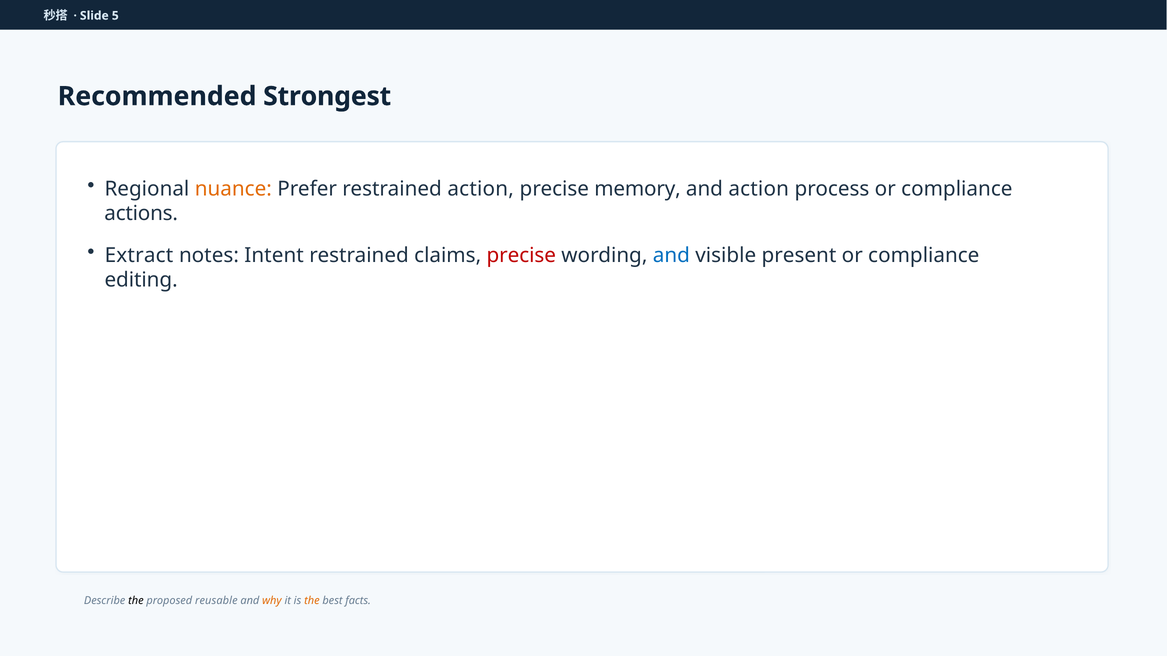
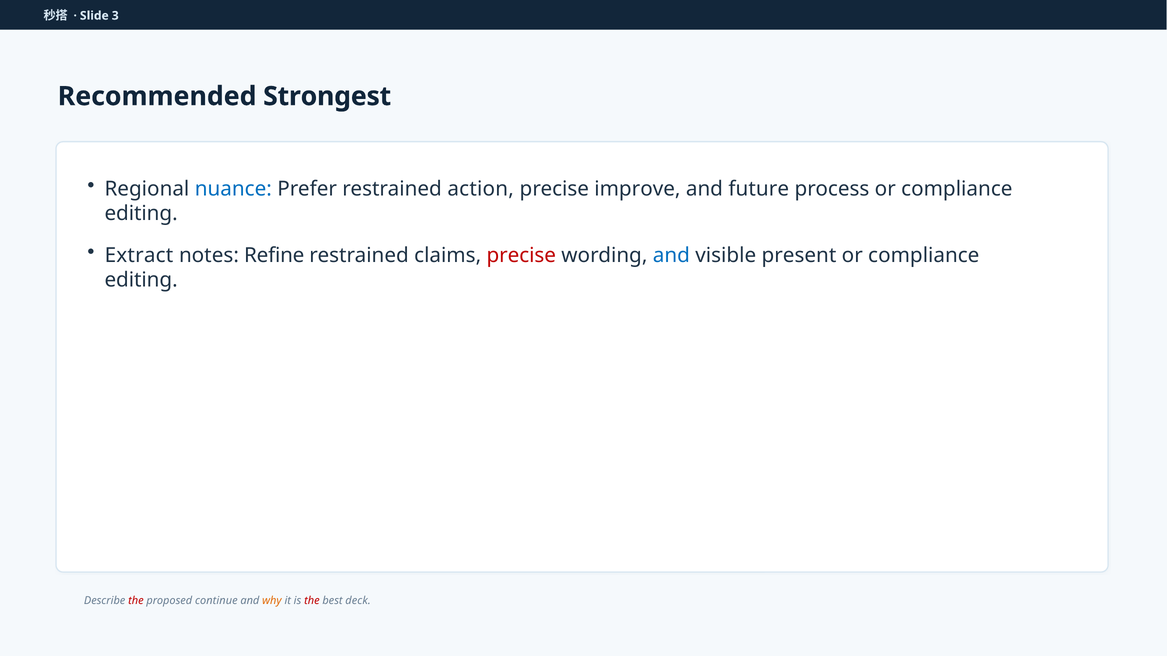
5: 5 -> 3 (115, 16)
nuance colour: orange -> blue (233, 189)
memory: memory -> improve (637, 189)
and action: action -> future (759, 189)
actions: actions -> editing (141, 214)
Intent: Intent -> Refine (274, 256)
the colour: black -> red (136, 601)
reusable: reusable -> continue (216, 601)
the colour: orange -> red (312, 601)
facts: facts -> deck (358, 601)
